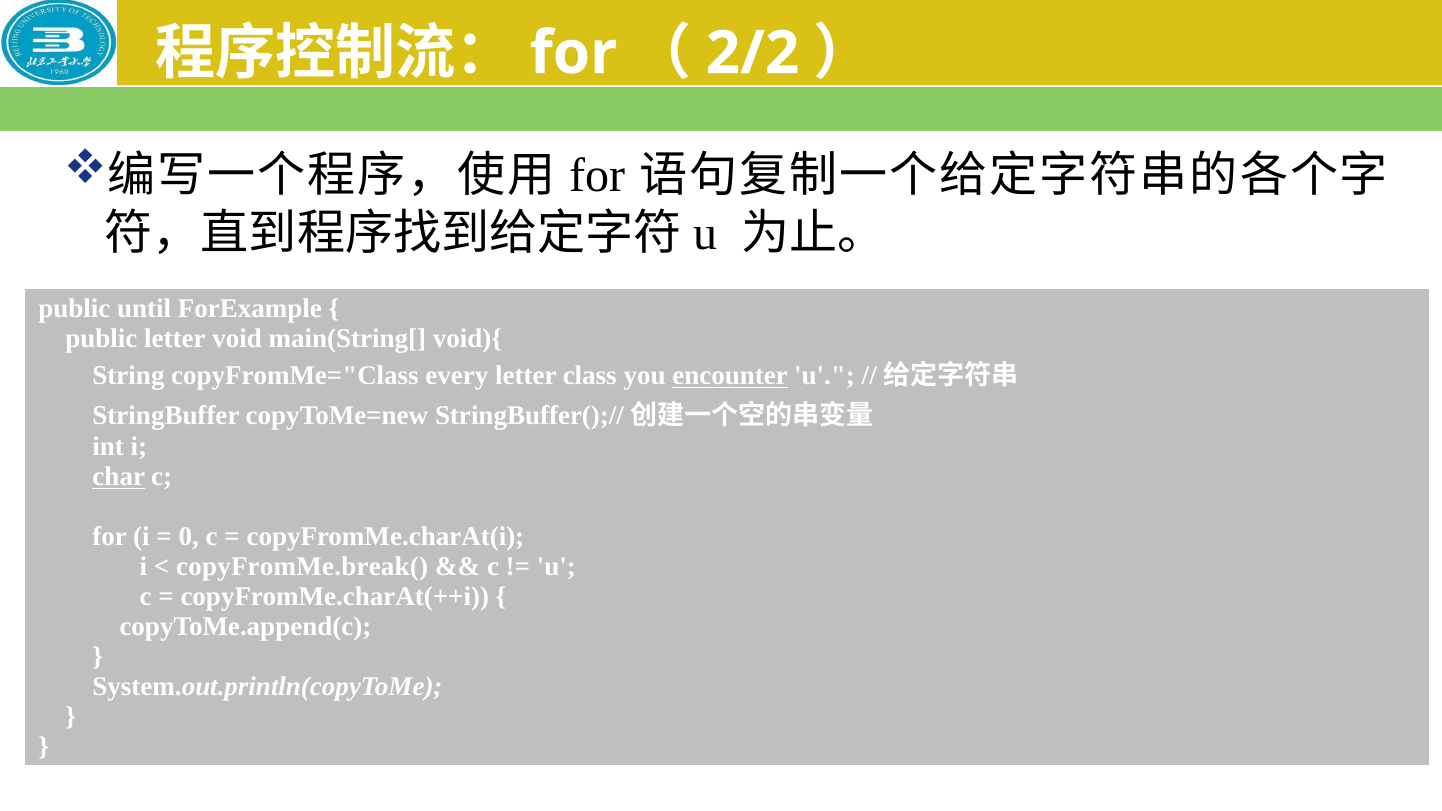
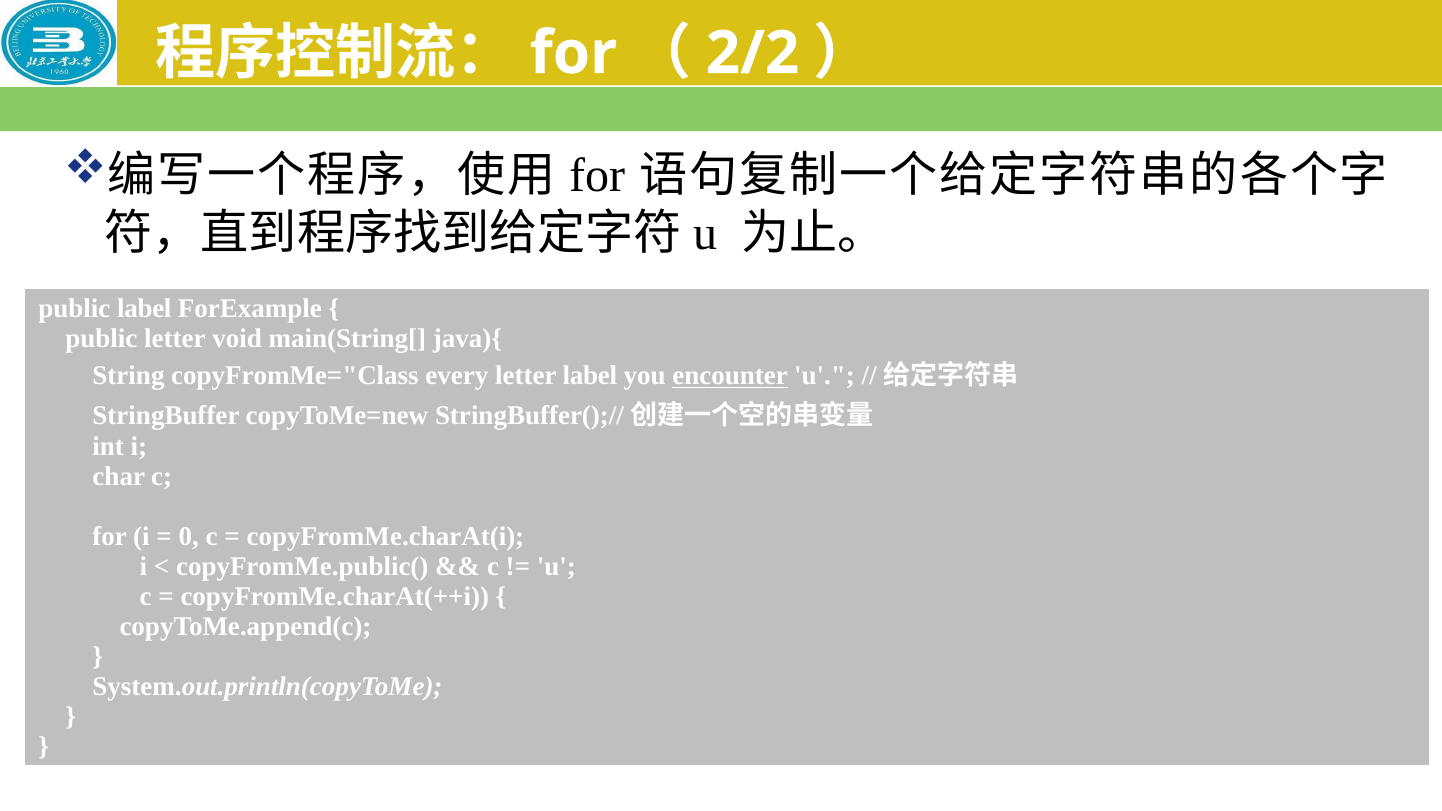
public until: until -> label (144, 309)
void){: void){ -> java){ (467, 339)
letter class: class -> label (590, 376)
char underline: present -> none (119, 477)
copyFromMe.break(: copyFromMe.break( -> copyFromMe.public( (302, 567)
